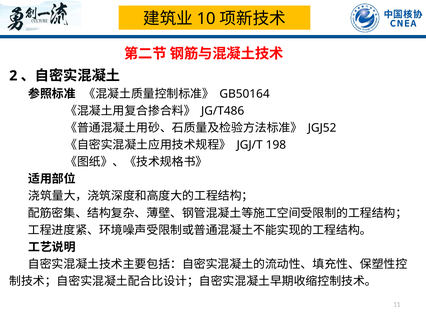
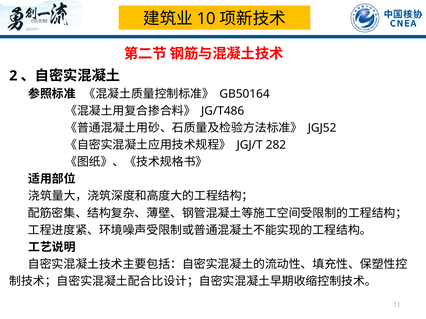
198: 198 -> 282 (276, 145)
